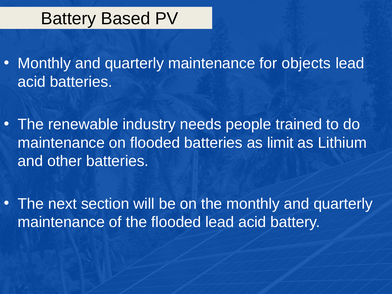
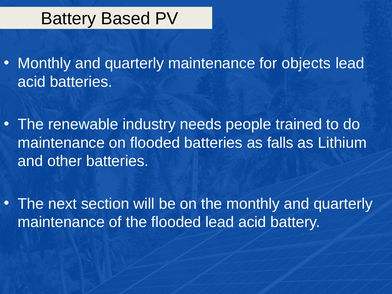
limit: limit -> falls (280, 143)
